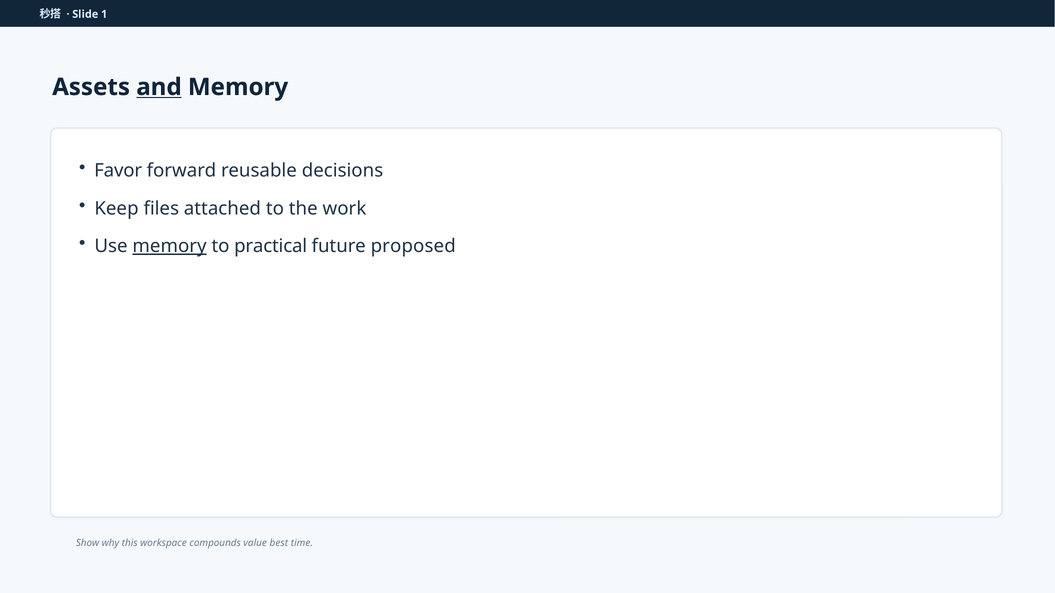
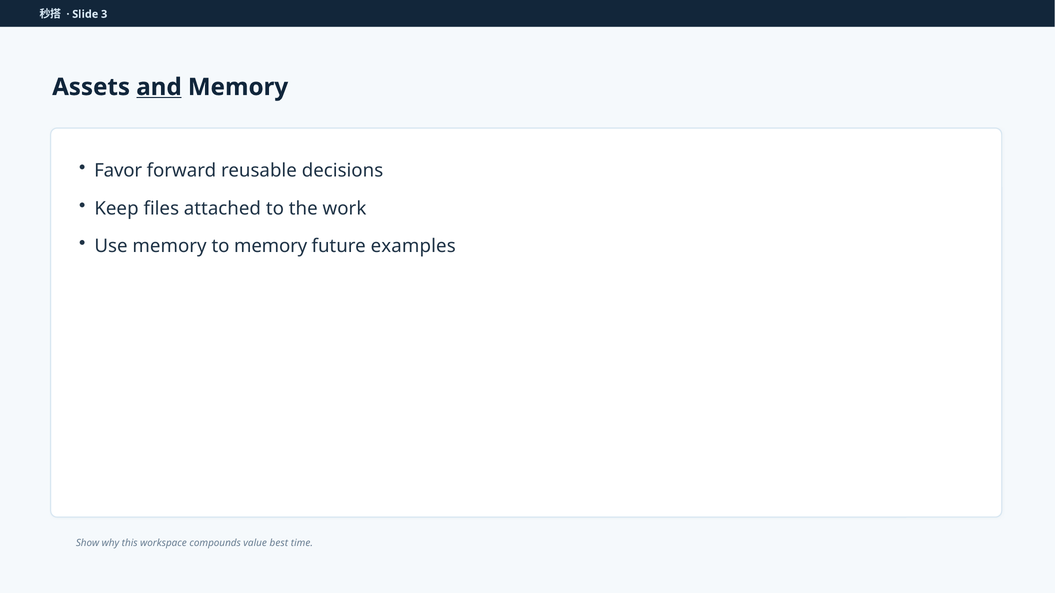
1: 1 -> 3 (104, 14)
memory underline: present -> none (170, 246)
to practical: practical -> memory (271, 246)
proposed: proposed -> examples (413, 246)
